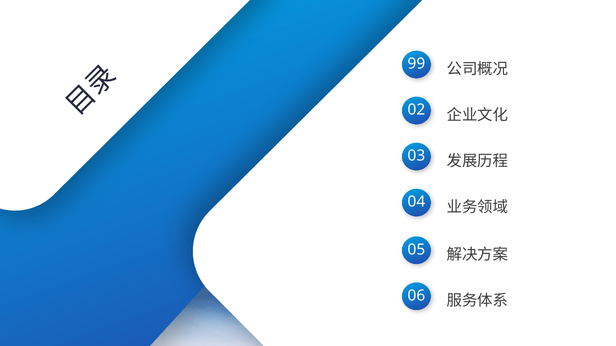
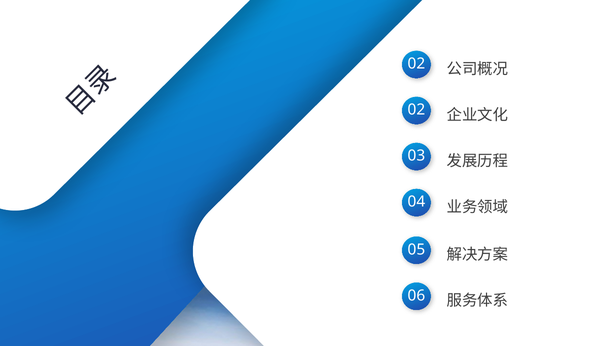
99: 99 -> 02 (416, 64)
